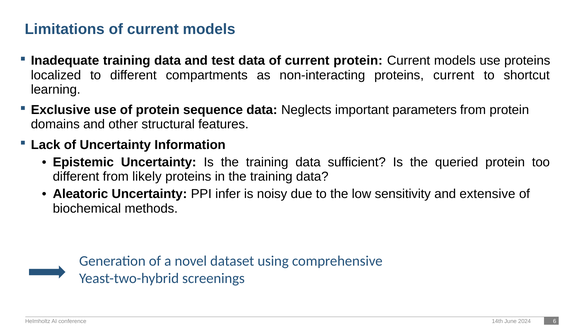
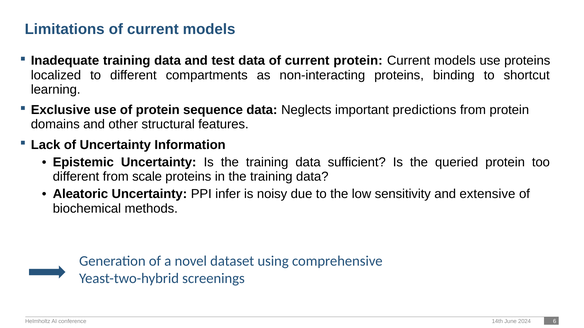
proteins current: current -> binding (454, 75)
parameters: parameters -> predictions (424, 110)
likely: likely -> scale (147, 177)
